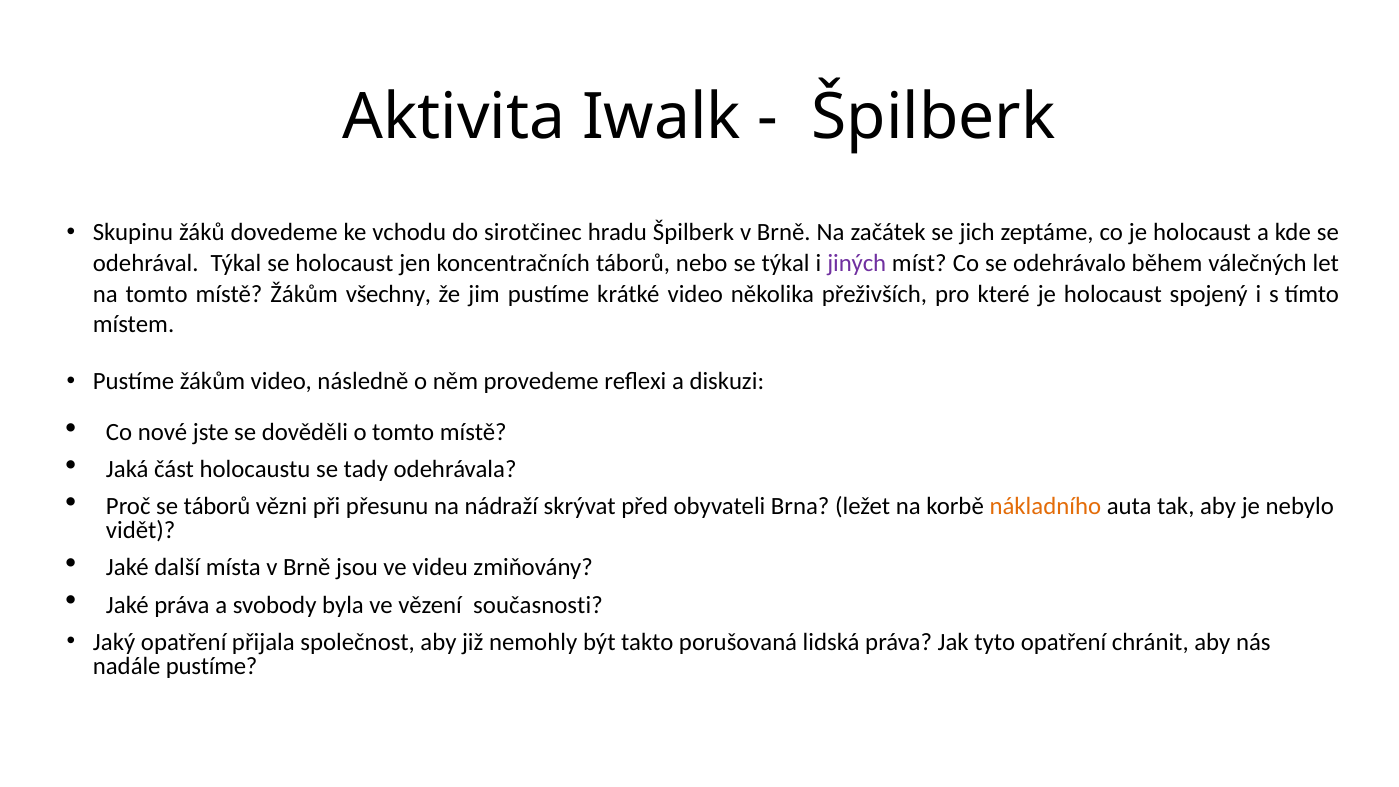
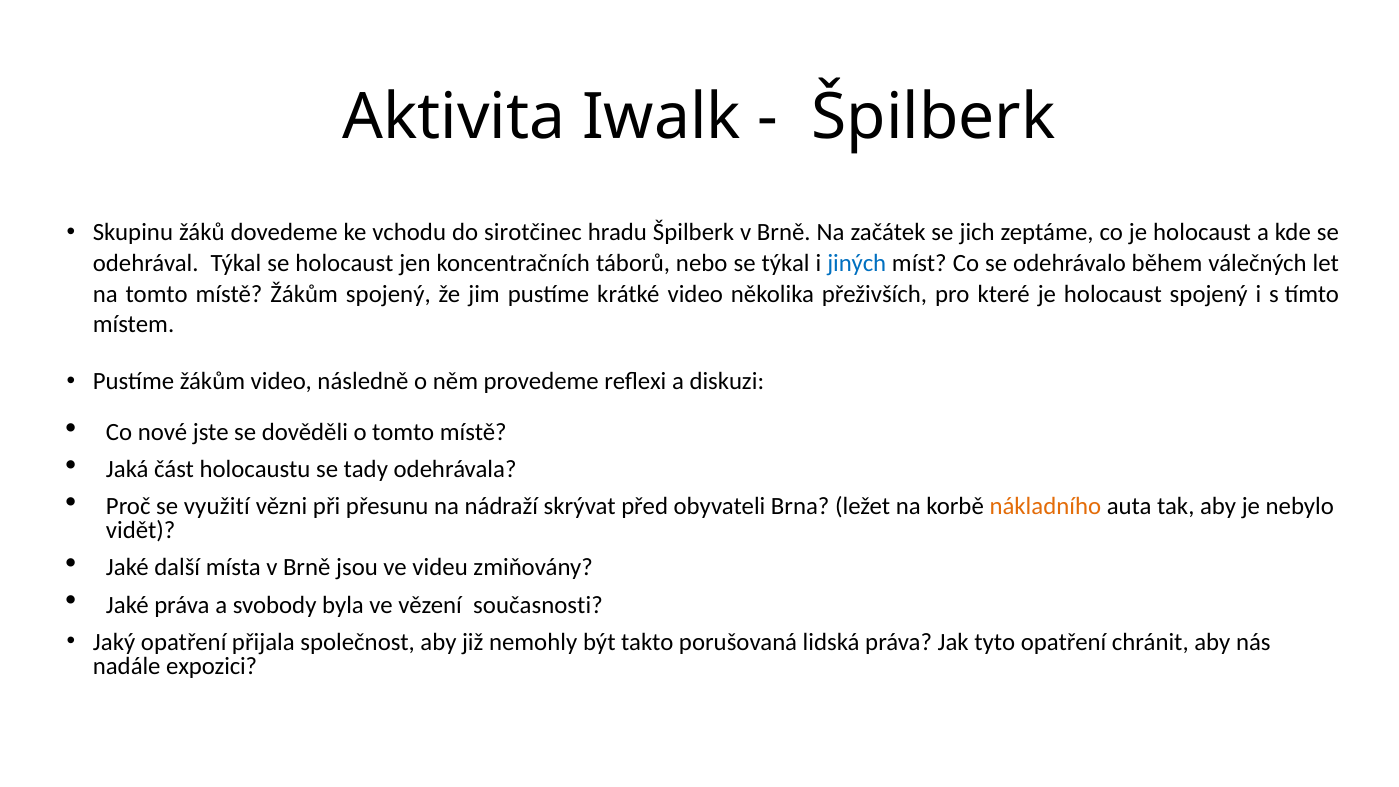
jiných colour: purple -> blue (857, 263)
Žákům všechny: všechny -> spojený (388, 294)
se táborů: táborů -> využití (217, 506)
nadále pustíme: pustíme -> expozici (212, 666)
